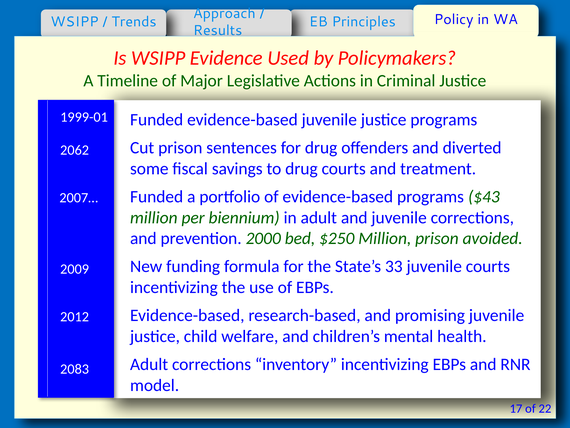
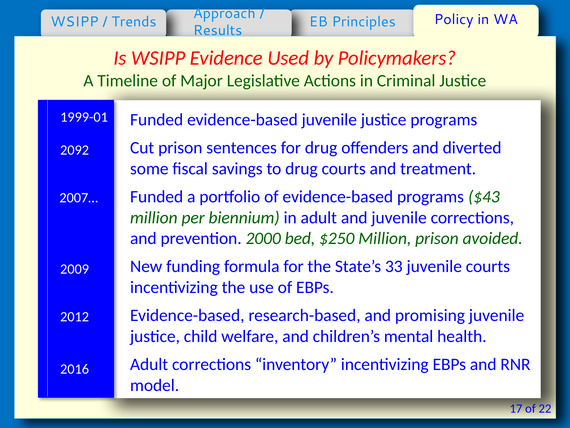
2062: 2062 -> 2092 (75, 150)
2083: 2083 -> 2016 (75, 369)
